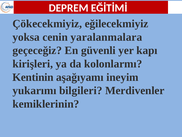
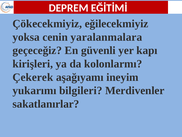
Kentinin: Kentinin -> Çekerek (33, 77)
kemiklerinin: kemiklerinin -> sakatlanırlar (46, 104)
